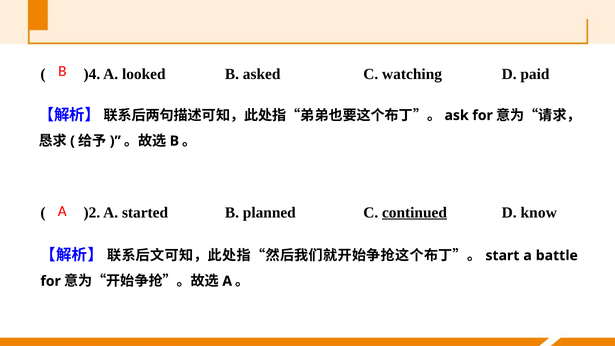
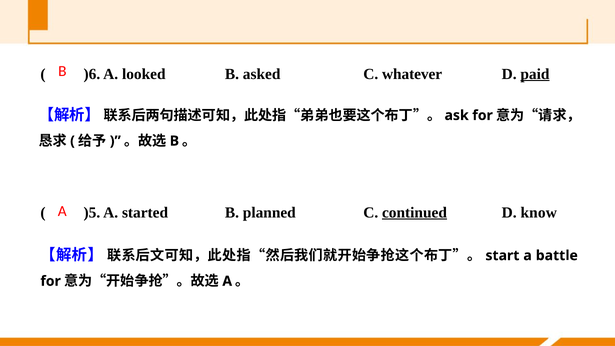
)4: )4 -> )6 (92, 74)
watching: watching -> whatever (412, 74)
paid underline: none -> present (535, 74)
)2: )2 -> )5 (92, 212)
